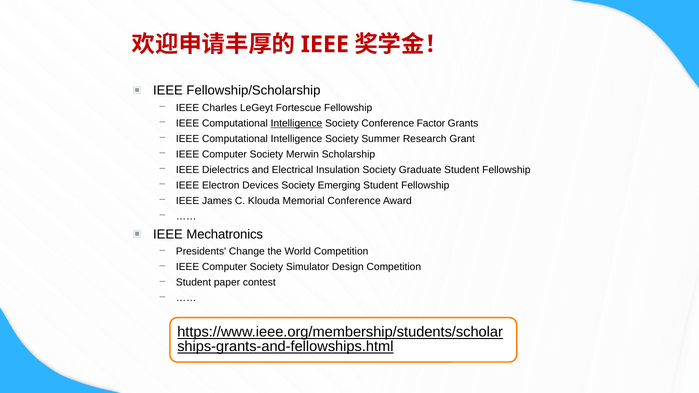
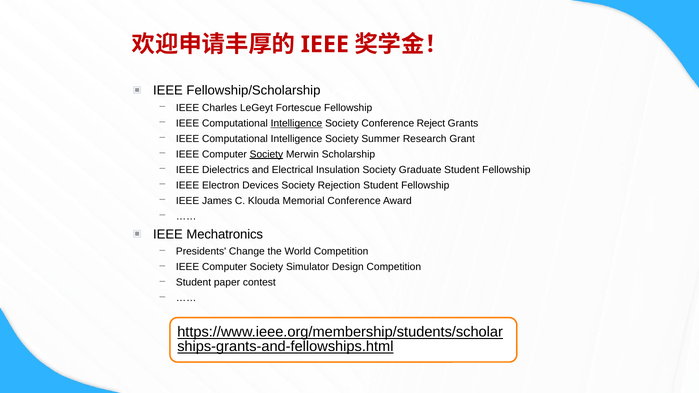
Factor: Factor -> Reject (431, 123)
Society underline: none -> present (266, 154)
Emerging: Emerging -> Rejection (339, 185)
